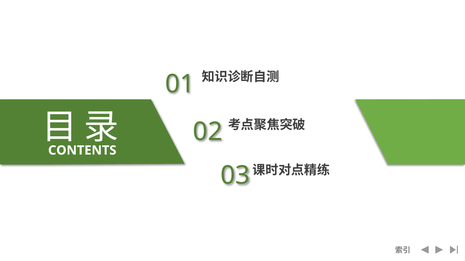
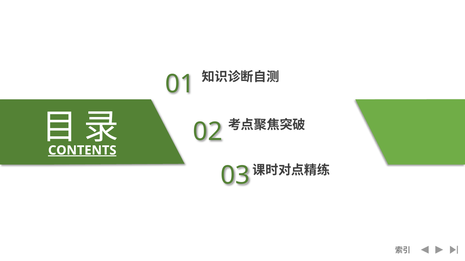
CONTENTS underline: none -> present (82, 151)
